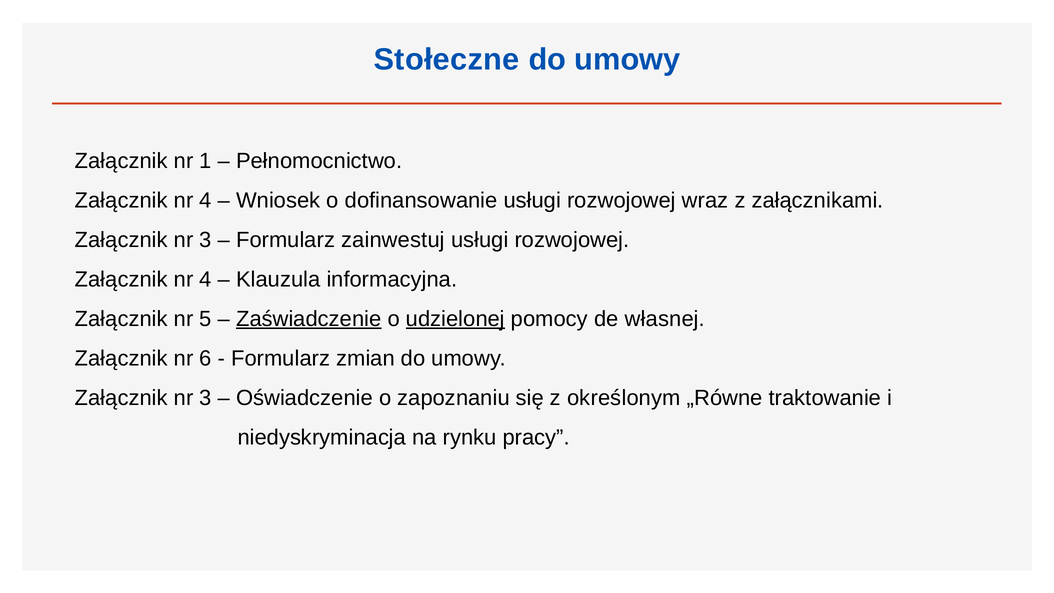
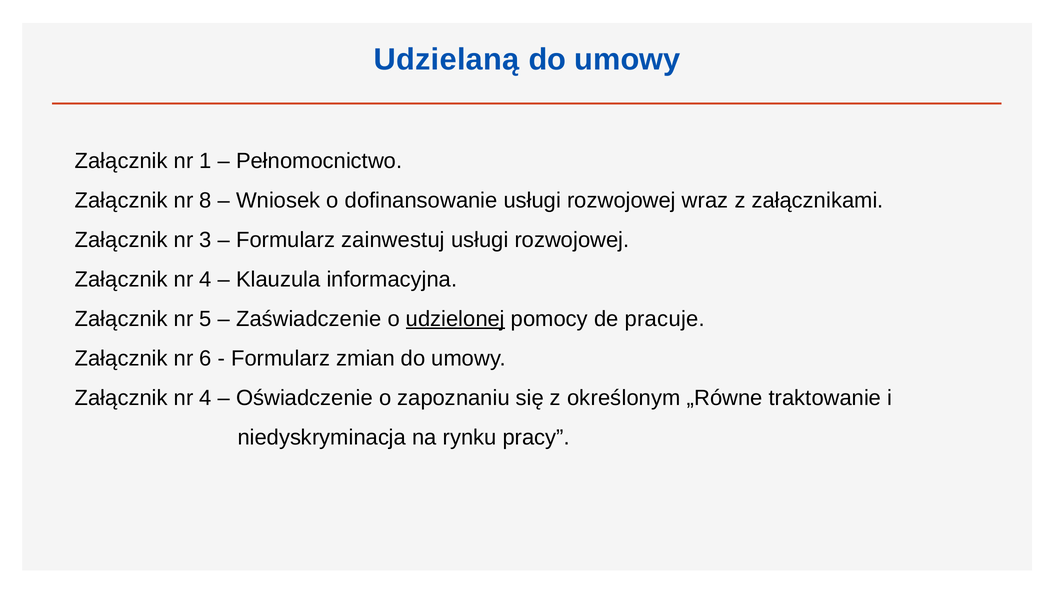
Stołeczne: Stołeczne -> Udzielaną (447, 60)
4: 4 -> 8 (206, 200)
Zaświadczenie underline: present -> none (309, 319)
własnej: własnej -> pracuje (665, 319)
3: 3 -> 4 (206, 398)
